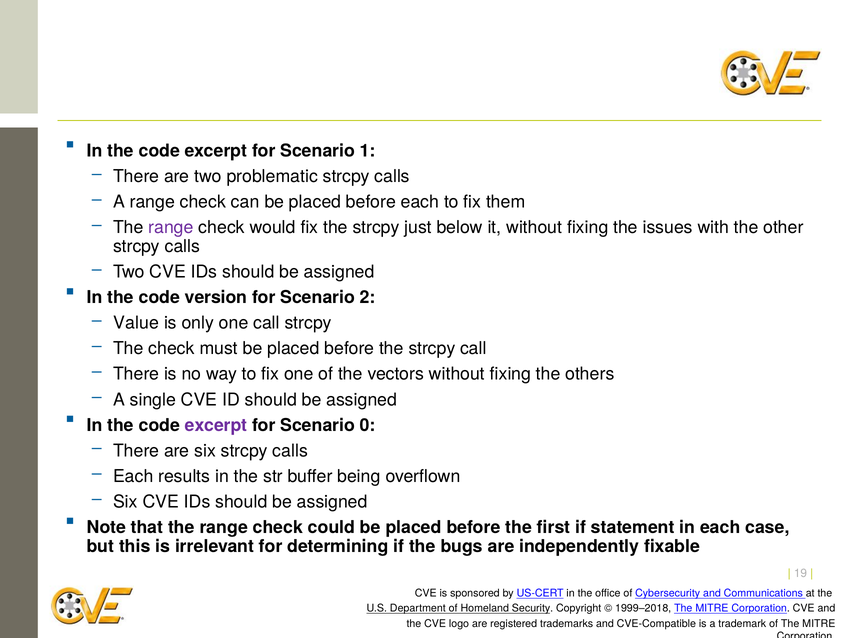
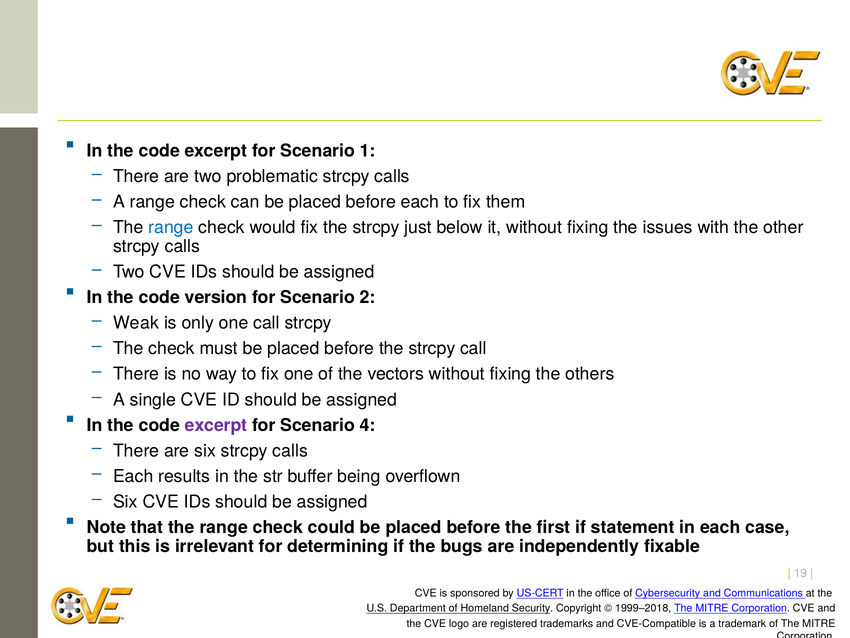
range colour: purple -> blue (171, 227)
Value: Value -> Weak (136, 323)
0: 0 -> 4 (368, 425)
